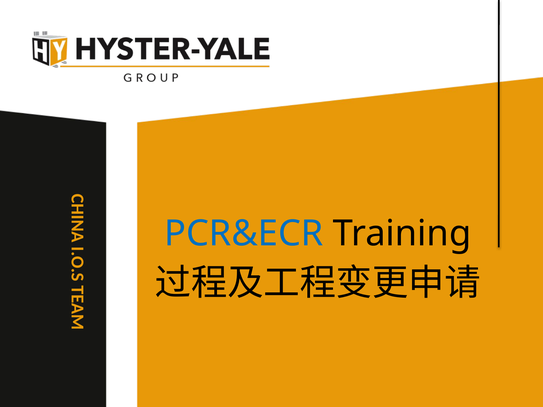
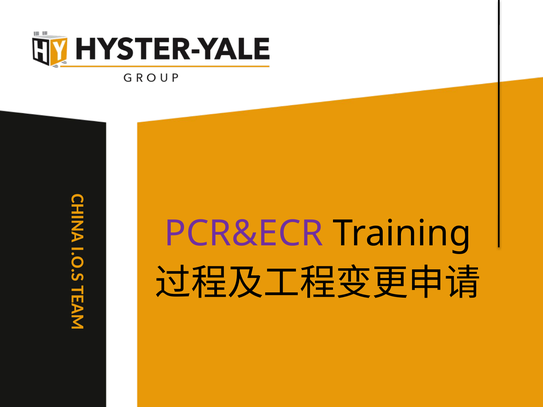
PCR&ECR colour: blue -> purple (244, 234)
